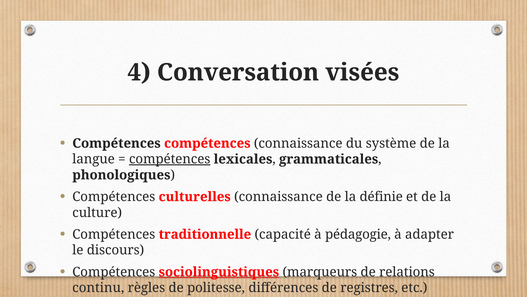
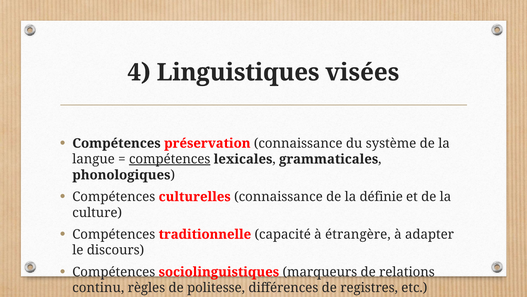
Conversation: Conversation -> Linguistiques (238, 72)
Compétences compétences: compétences -> préservation (207, 143)
pédagogie: pédagogie -> étrangère (358, 234)
sociolinguistiques underline: present -> none (219, 272)
